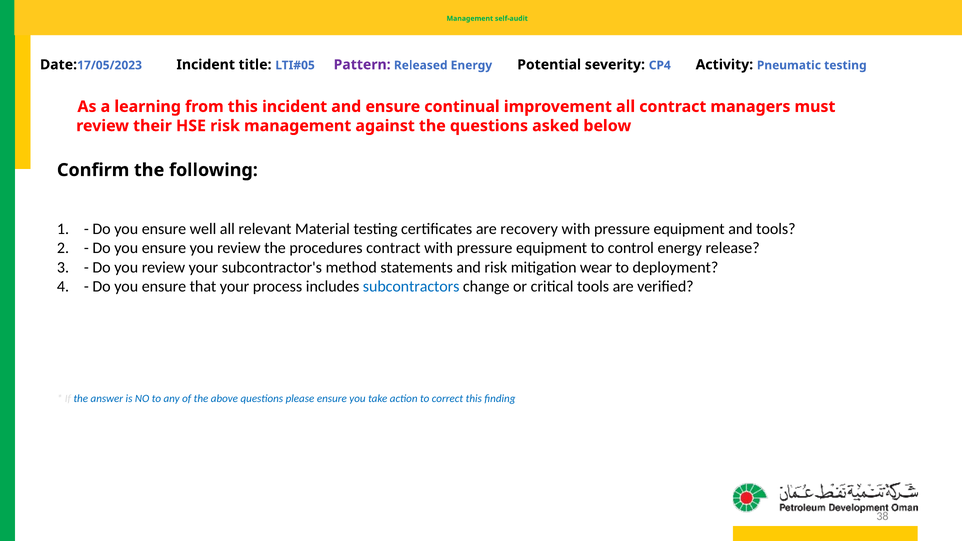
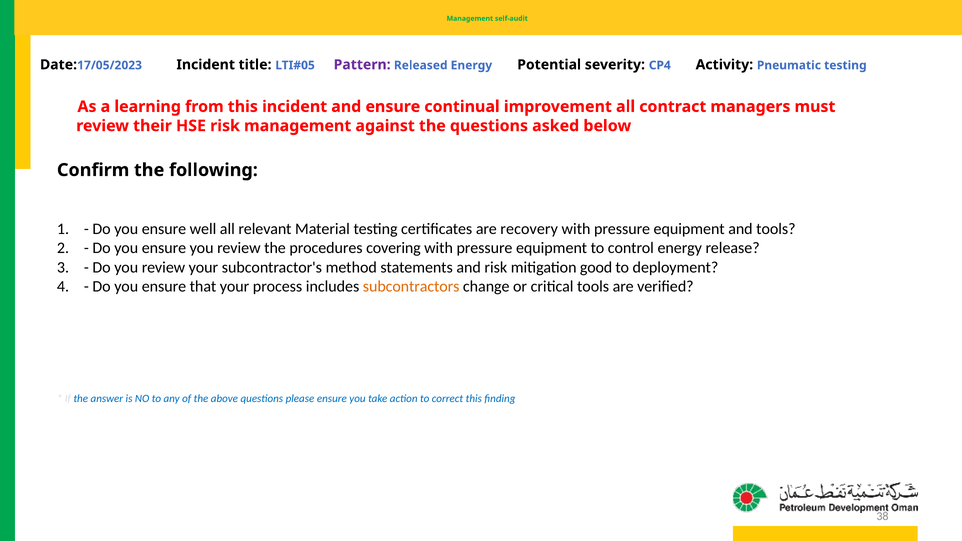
procedures contract: contract -> covering (393, 248)
wear: wear -> good (596, 267)
subcontractors colour: blue -> orange (411, 287)
